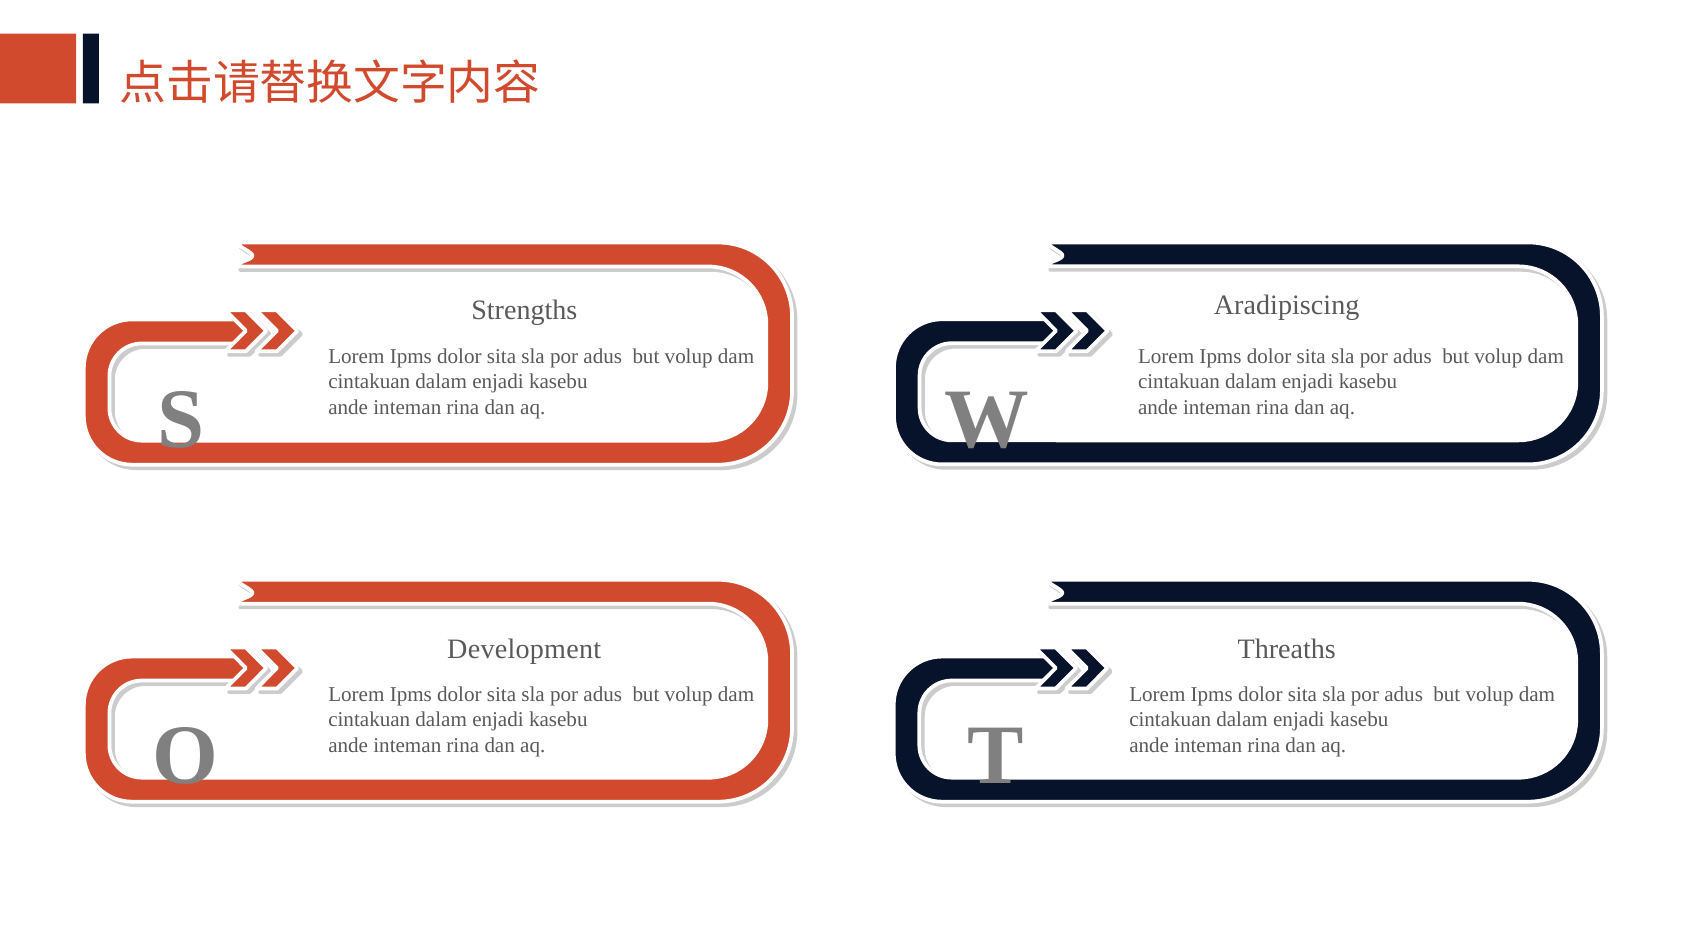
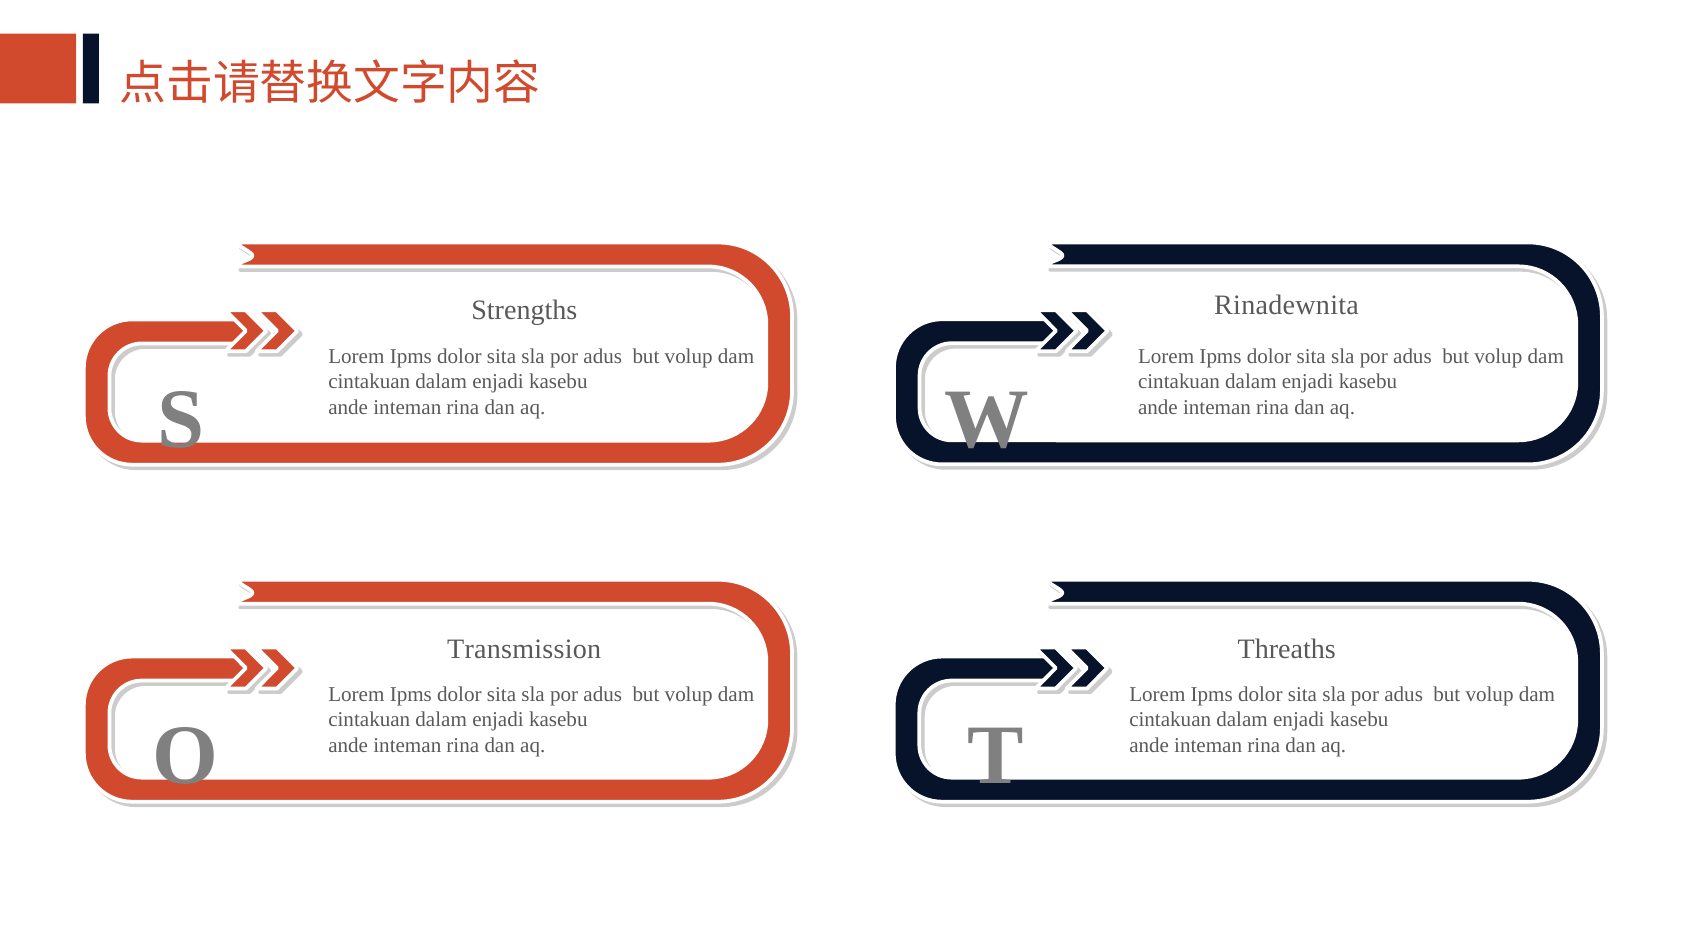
Aradipiscing: Aradipiscing -> Rinadewnita (1287, 305)
Development: Development -> Transmission (524, 649)
